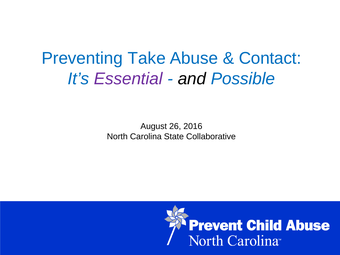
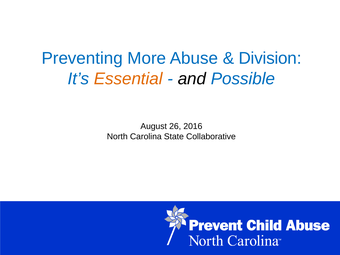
Take: Take -> More (147, 58)
Contact: Contact -> Division (270, 58)
Essential colour: purple -> orange (128, 79)
